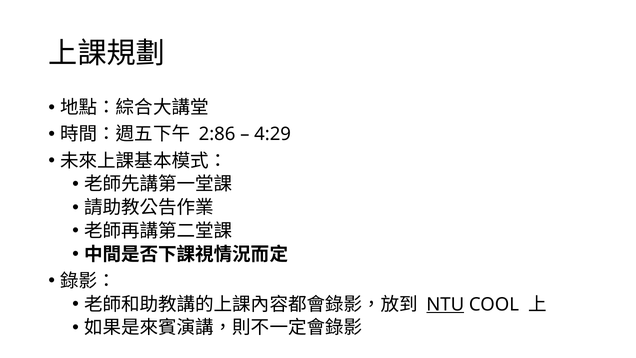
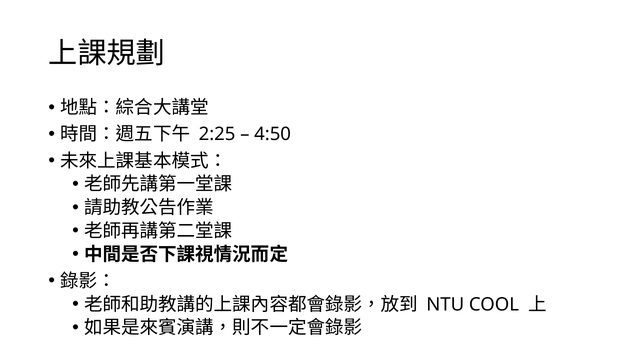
2:86: 2:86 -> 2:25 (217, 134)
4:29: 4:29 -> 4:50 (273, 134)
NTU underline: present -> none (445, 304)
